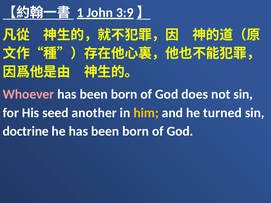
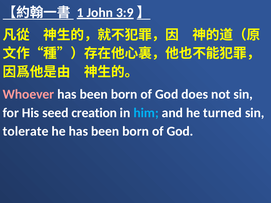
another: another -> creation (94, 113)
him colour: yellow -> light blue (146, 113)
doctrine: doctrine -> tolerate (26, 131)
